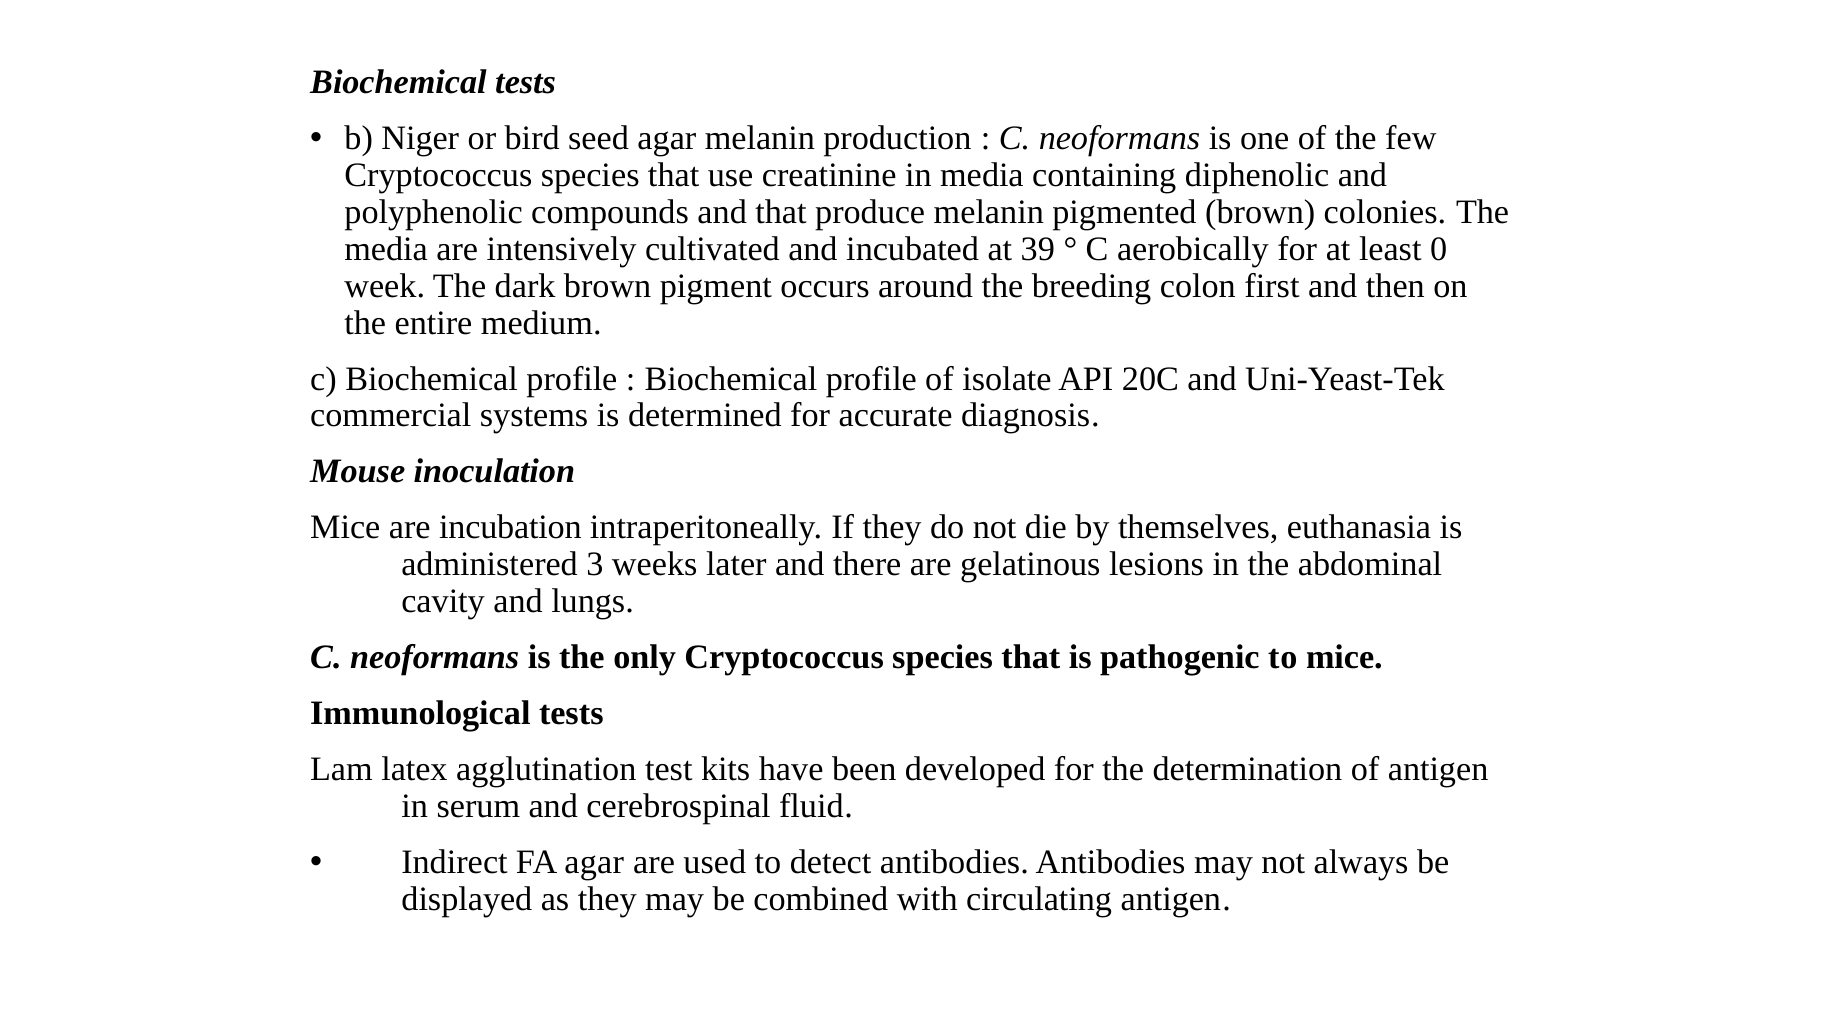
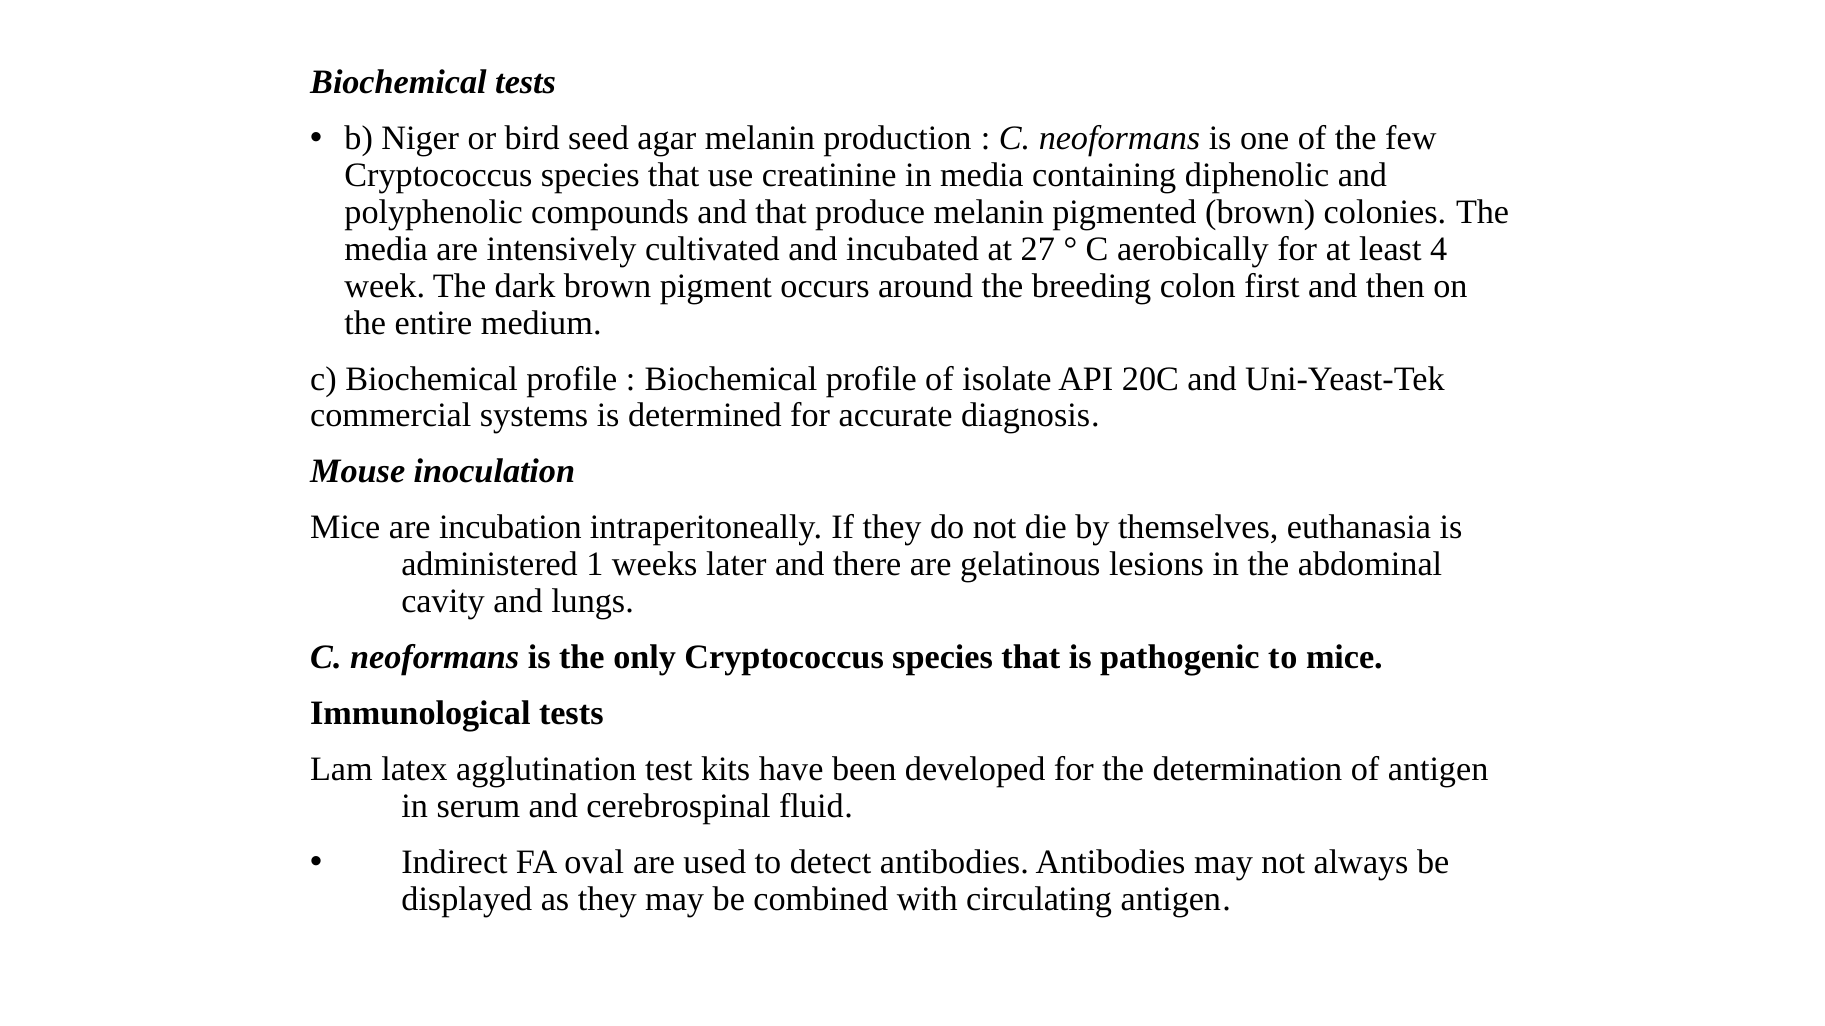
39: 39 -> 27 (1038, 249)
0: 0 -> 4 (1439, 249)
3: 3 -> 1 (595, 565)
FA agar: agar -> oval (594, 863)
